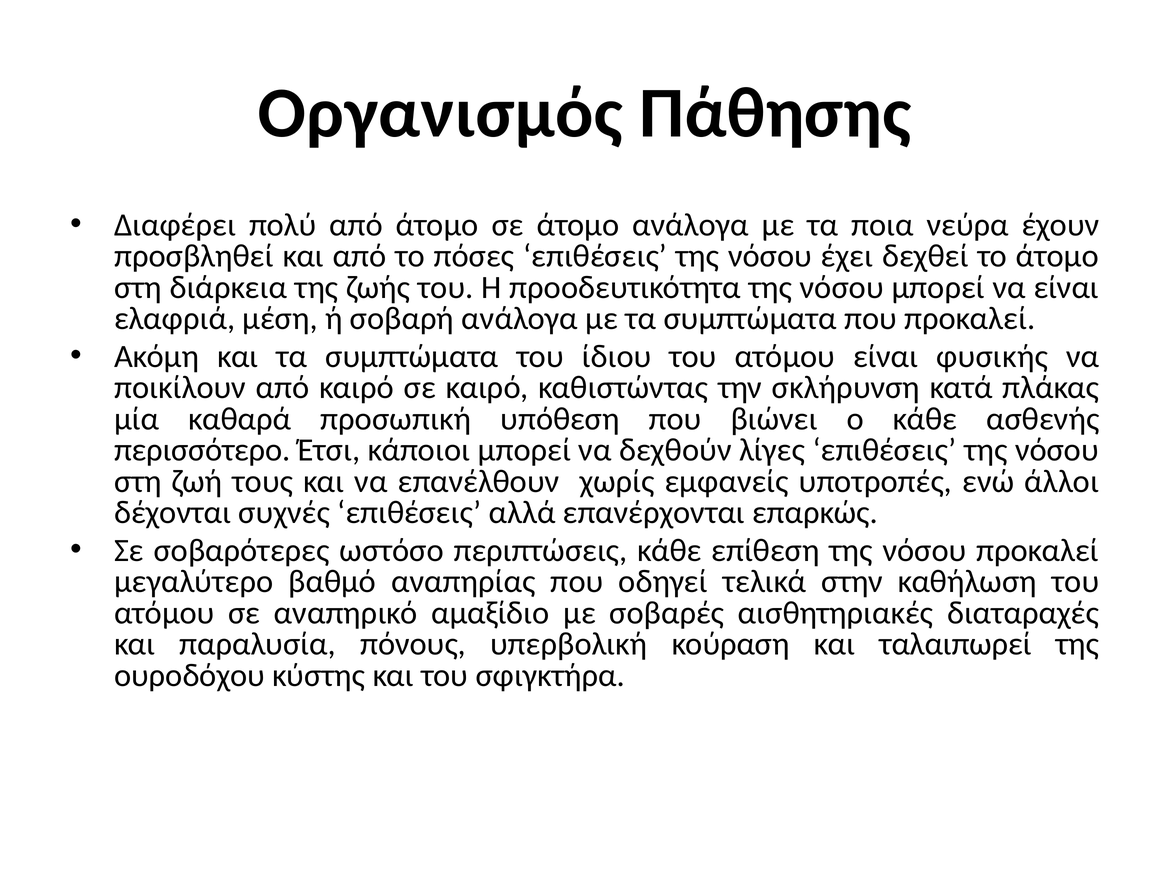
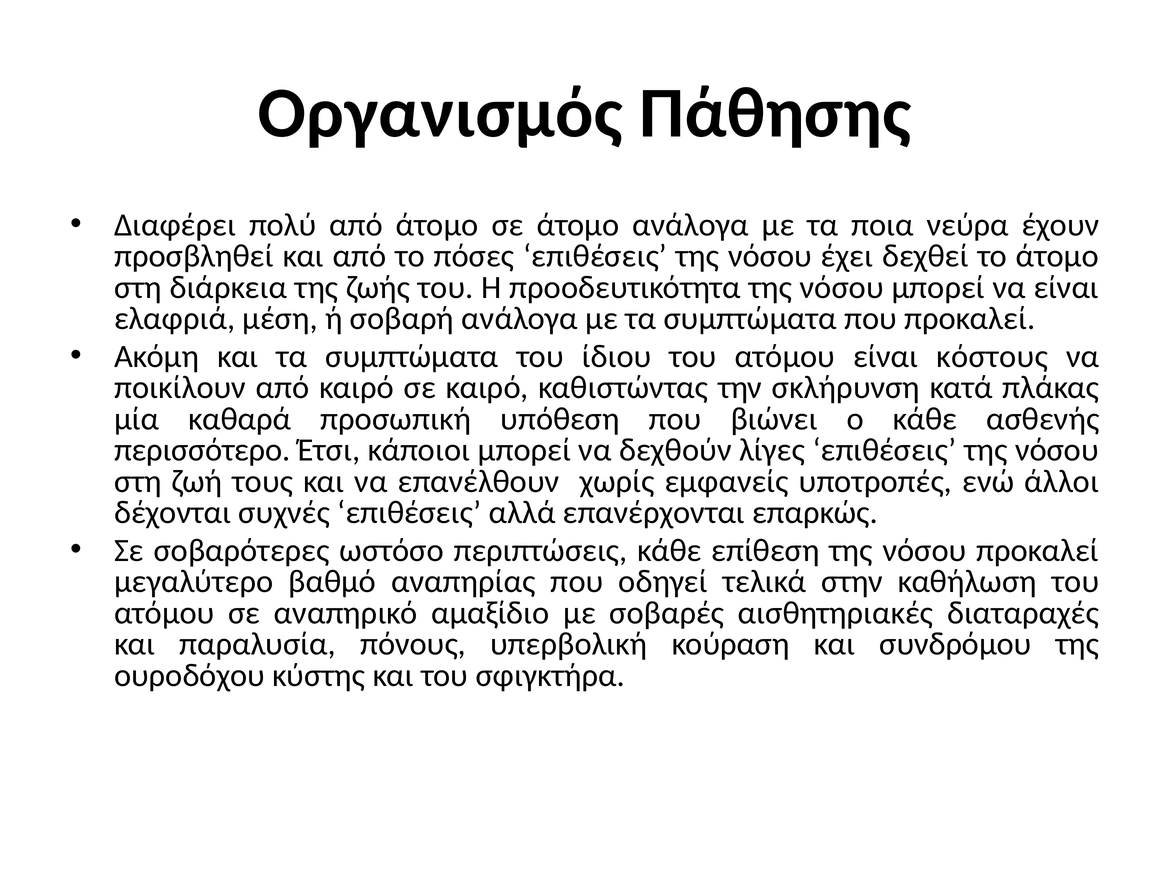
φυσικής: φυσικής -> κόστους (992, 356)
ταλαιπωρεί: ταλαιπωρεί -> συνδρόμου (955, 644)
